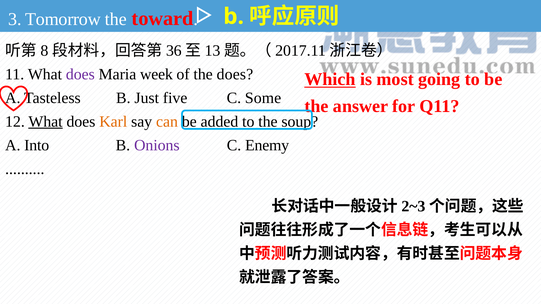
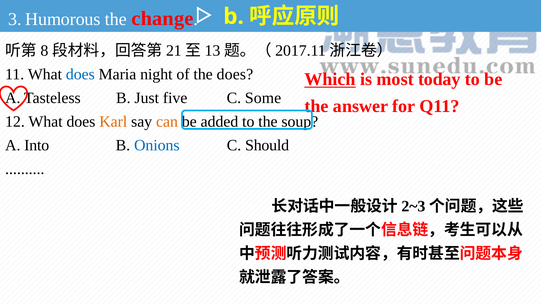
Tomorrow: Tomorrow -> Humorous (63, 19)
toward: toward -> change (162, 19)
36: 36 -> 21 (174, 51)
does colour: purple -> blue (80, 74)
week: week -> night (156, 74)
going: going -> today (439, 79)
What underline: present -> none (46, 122)
Onions colour: purple -> blue (157, 145)
Enemy: Enemy -> Should (267, 145)
